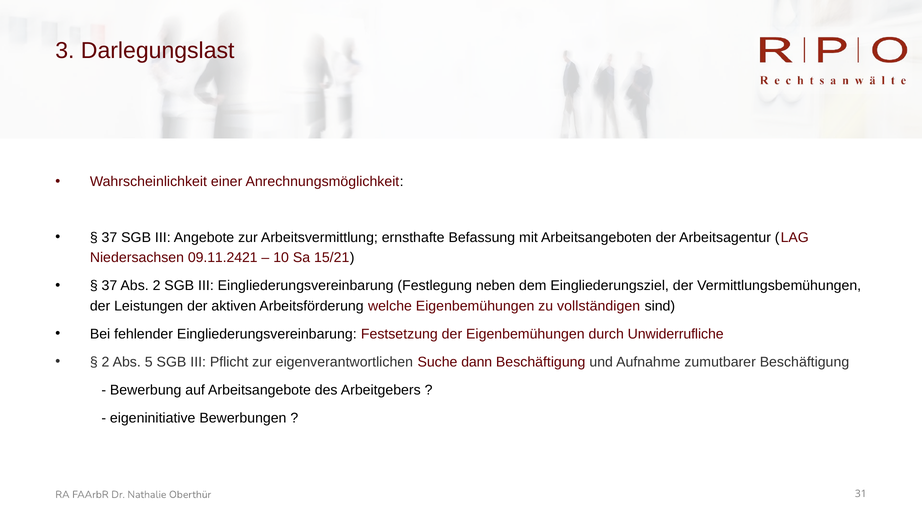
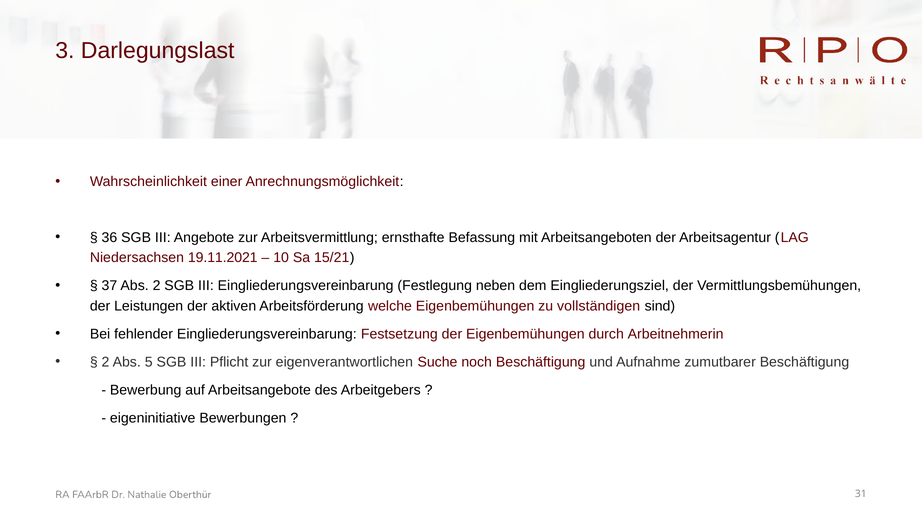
37: 37 -> 36 (109, 238)
09.11.2421: 09.11.2421 -> 19.11.2021 (223, 258)
Unwiderrufliche: Unwiderrufliche -> Arbeitnehmerin (676, 334)
dann: dann -> noch (477, 362)
